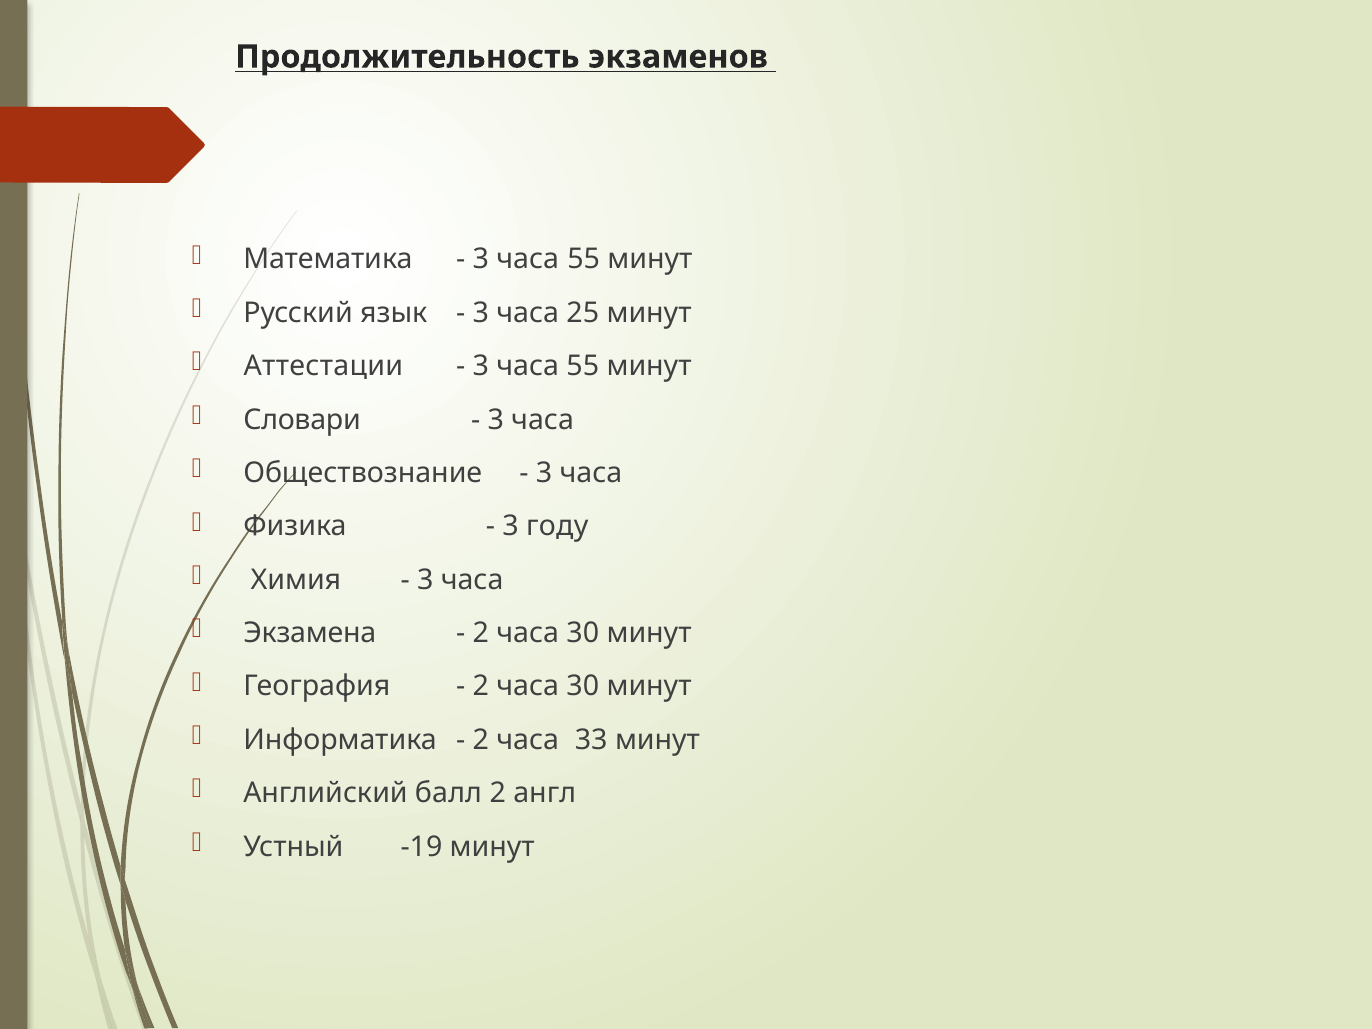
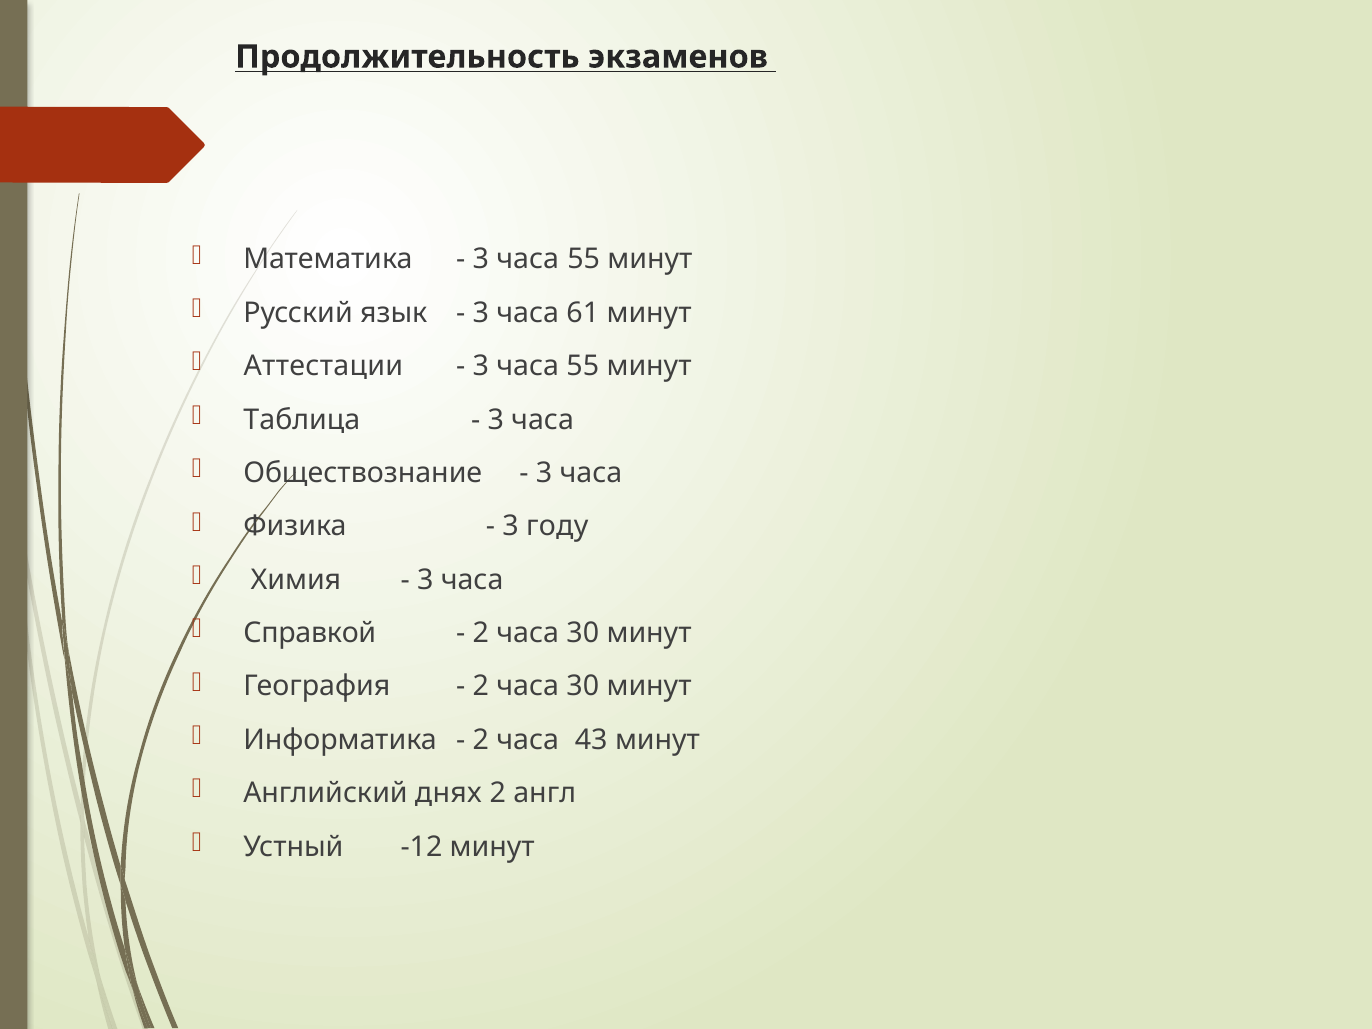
25: 25 -> 61 (583, 313)
Словари: Словари -> Таблица (302, 420)
Экзамена: Экзамена -> Справкой (310, 633)
33: 33 -> 43 (591, 740)
балл: балл -> днях (448, 793)
-19: -19 -> -12 (421, 847)
